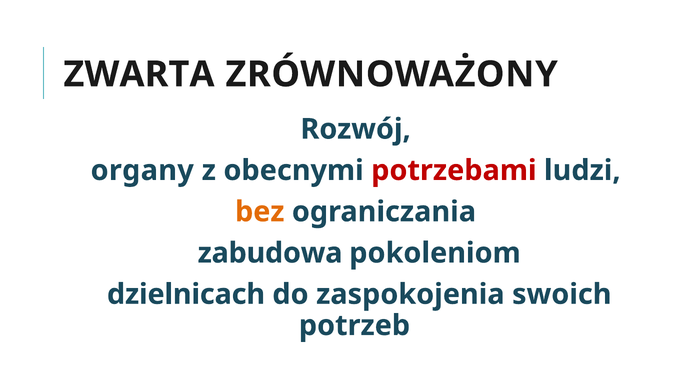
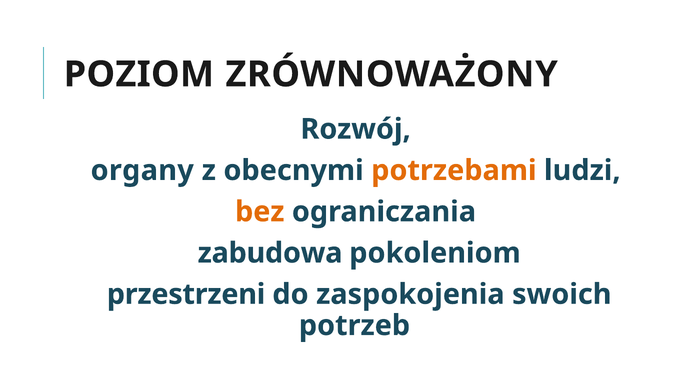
ZWARTA: ZWARTA -> POZIOM (139, 74)
potrzebami colour: red -> orange (454, 170)
dzielnicach: dzielnicach -> przestrzeni (186, 294)
